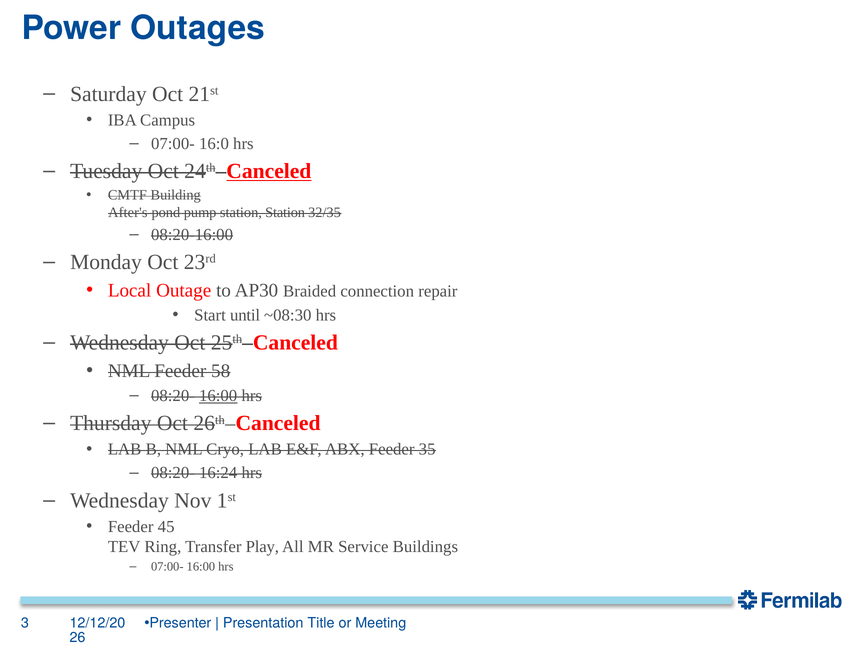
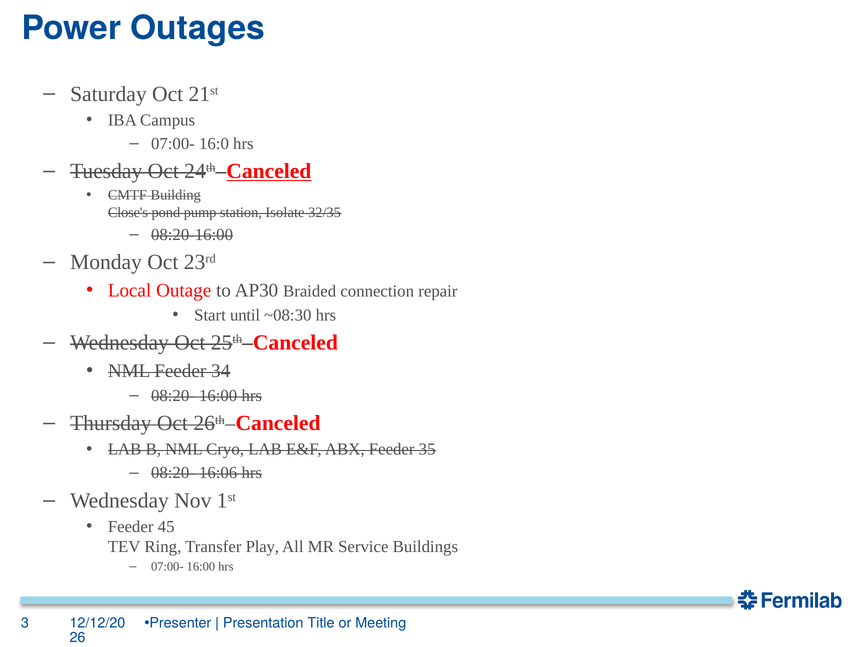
After's: After's -> Close's (128, 213)
station Station: Station -> Isolate (285, 213)
58: 58 -> 34 (221, 371)
16:00 underline: present -> none (218, 396)
16:24: 16:24 -> 16:06 (218, 473)
